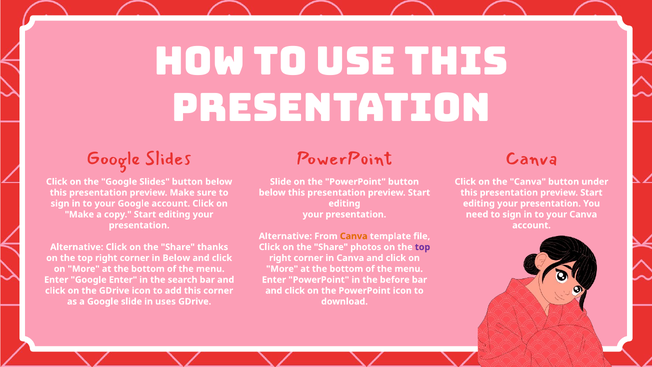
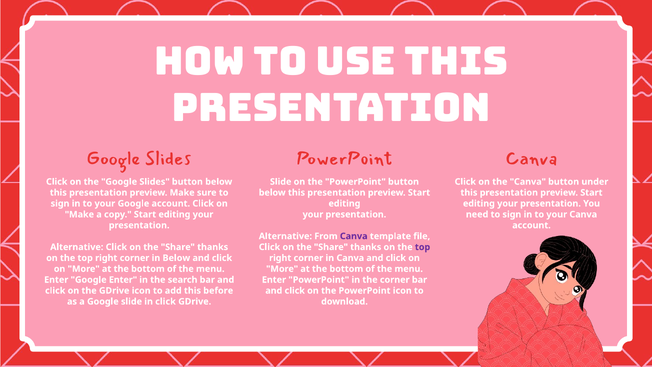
Canva colour: orange -> purple (354, 236)
photos: photos -> thanks (366, 247)
the before: before -> corner (395, 280)
this corner: corner -> before (218, 290)
in uses: uses -> click (165, 301)
